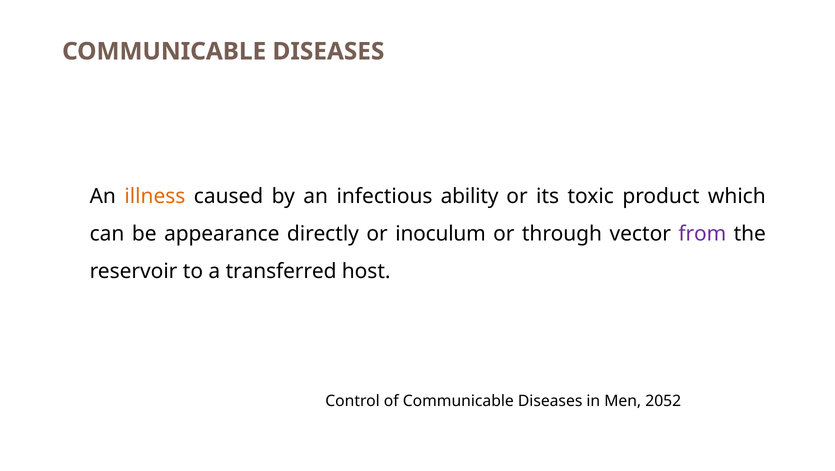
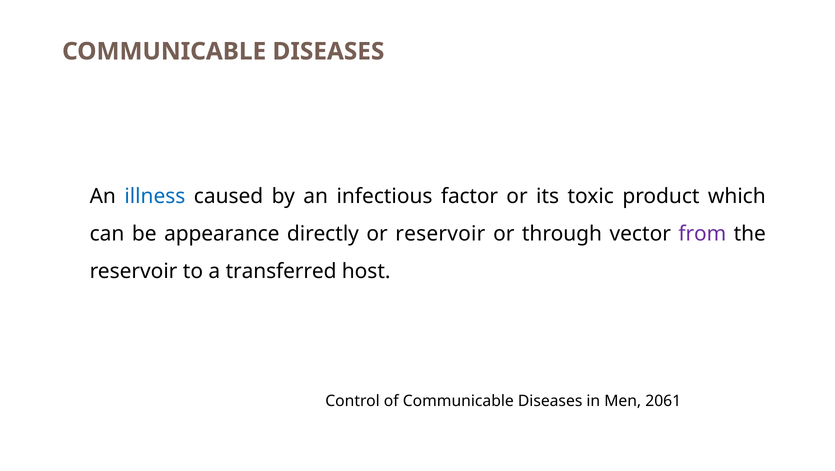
illness colour: orange -> blue (155, 196)
ability: ability -> factor (470, 196)
or inoculum: inoculum -> reservoir (440, 234)
2052: 2052 -> 2061 (663, 401)
